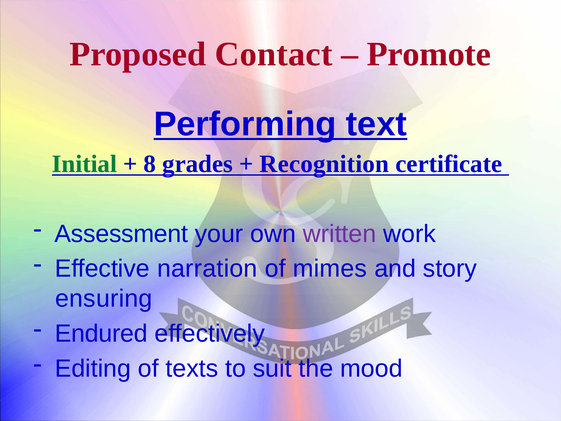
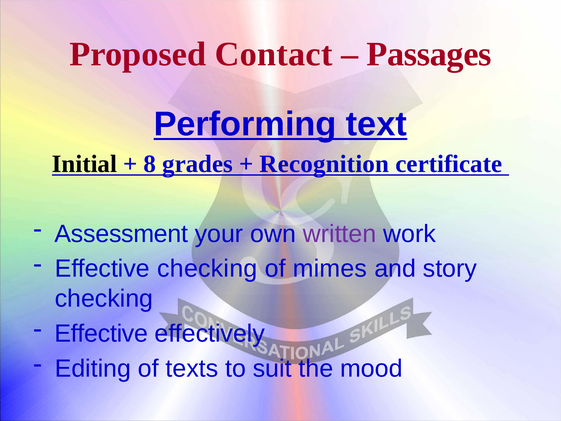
Promote: Promote -> Passages (429, 54)
Initial colour: green -> black (84, 164)
Effective narration: narration -> checking (207, 269)
ensuring: ensuring -> checking (104, 298)
Endured: Endured -> Effective (101, 333)
